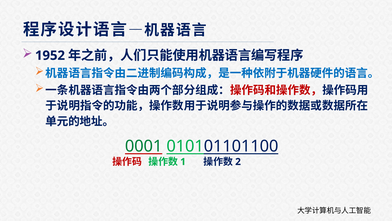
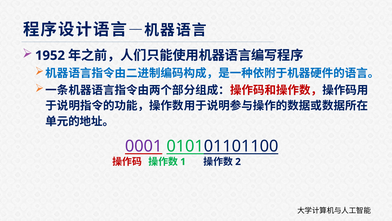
0001 colour: green -> purple (144, 146)
